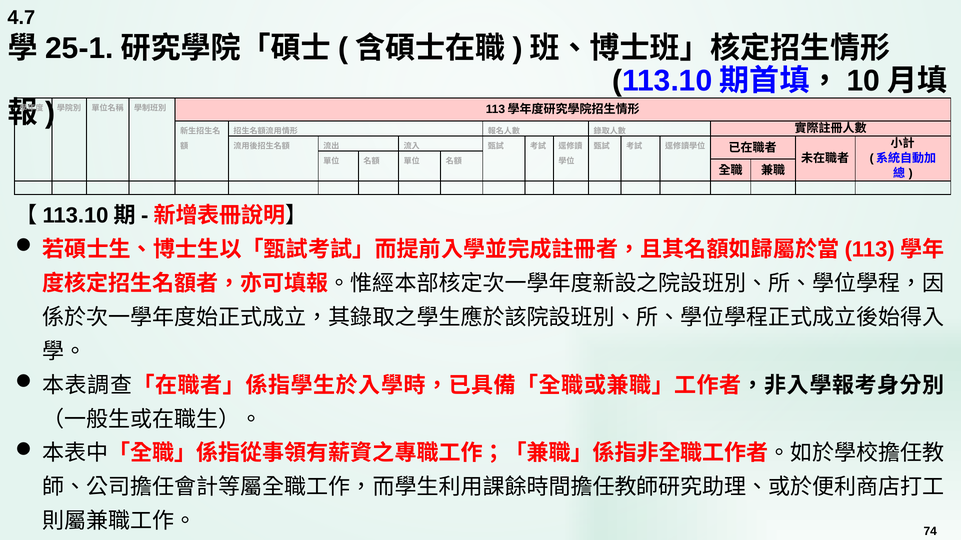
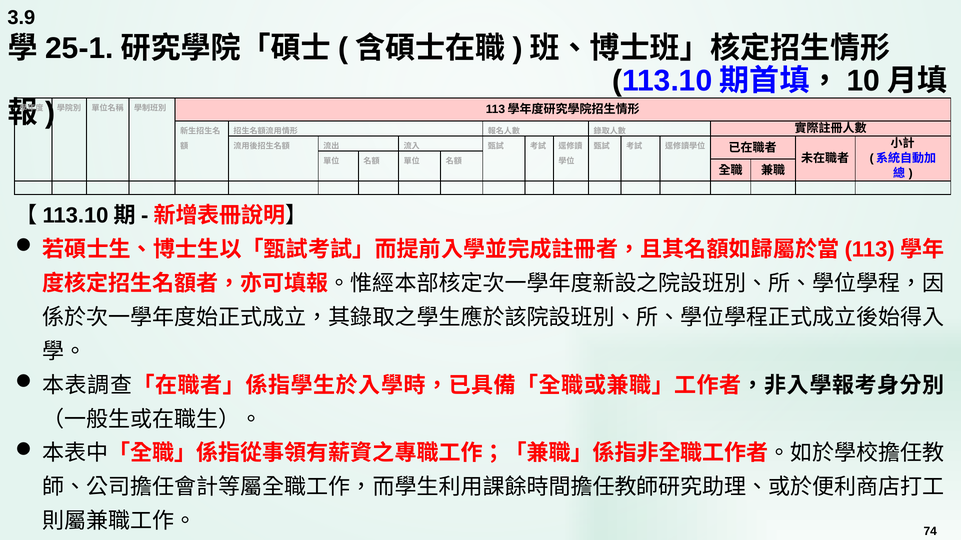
4.7: 4.7 -> 3.9 (21, 18)
